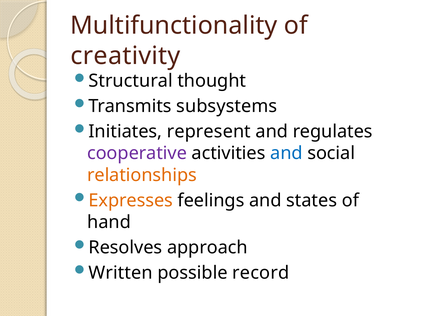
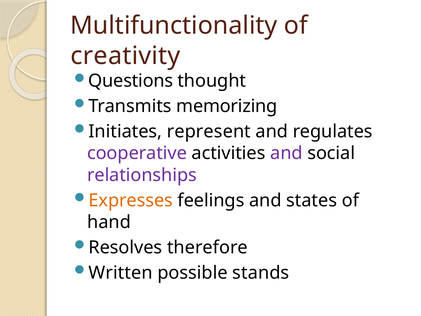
Structural: Structural -> Questions (131, 81)
subsystems: subsystems -> memorizing (227, 106)
and colour: blue -> purple (286, 153)
relationships colour: orange -> purple (142, 175)
approach: approach -> therefore (207, 247)
record: record -> stands (261, 273)
